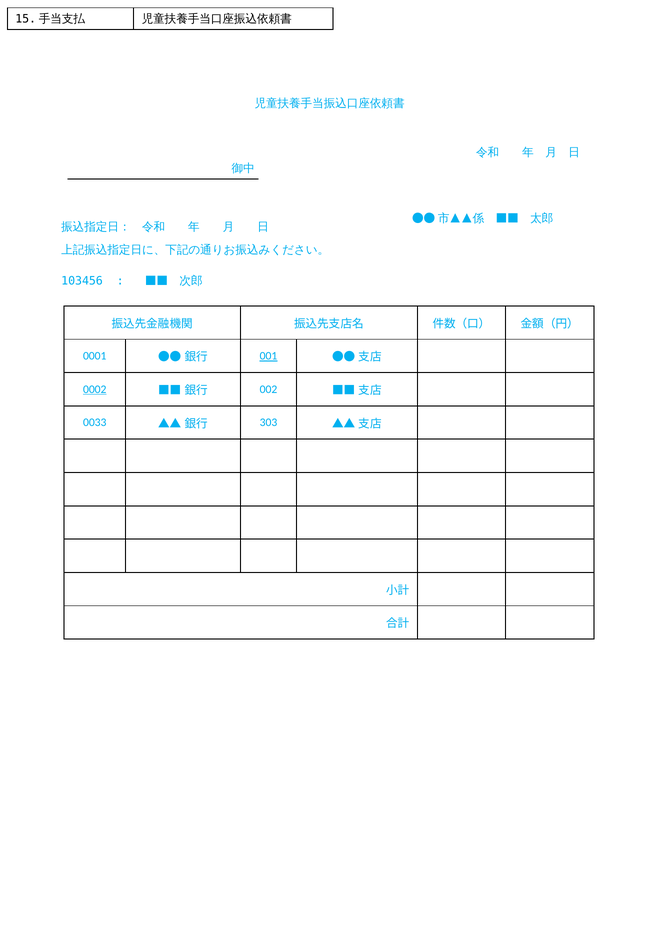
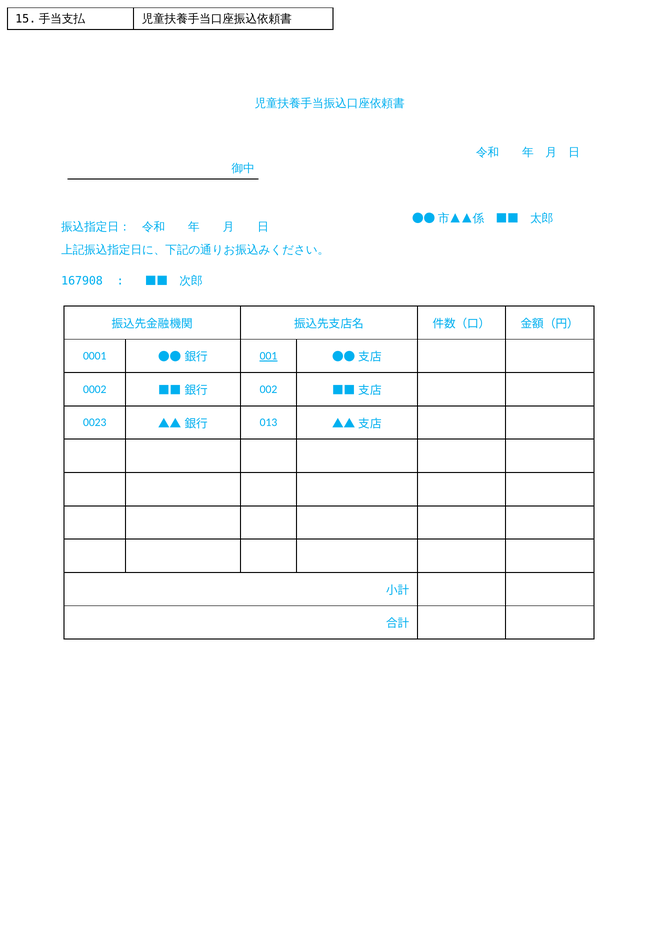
103456: 103456 -> 167908 (82, 281)
0002 underline: present -> none (95, 389)
0033: 0033 -> 0023 (95, 423)
303: 303 -> 013 (269, 423)
